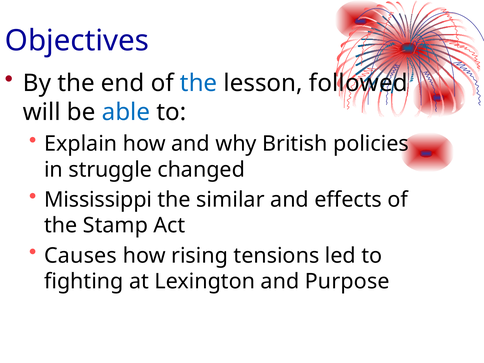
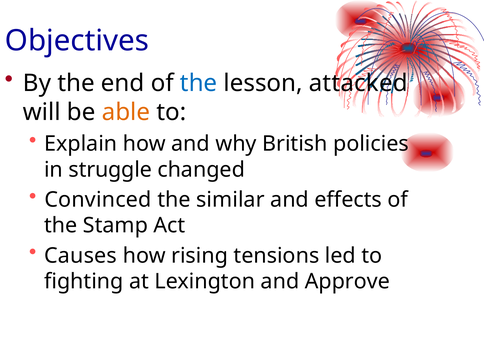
followed: followed -> attacked (358, 83)
able colour: blue -> orange (126, 112)
Mississippi: Mississippi -> Convinced (98, 200)
Purpose: Purpose -> Approve (347, 281)
